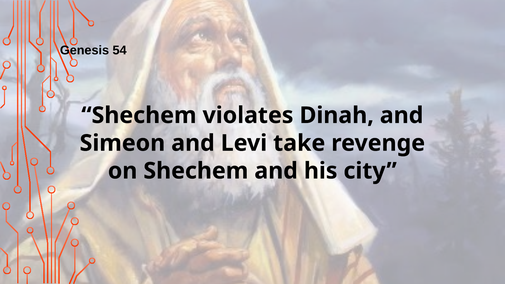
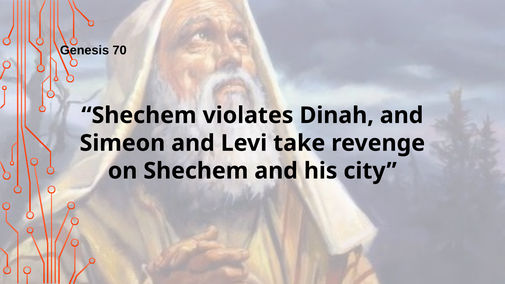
54: 54 -> 70 (120, 50)
